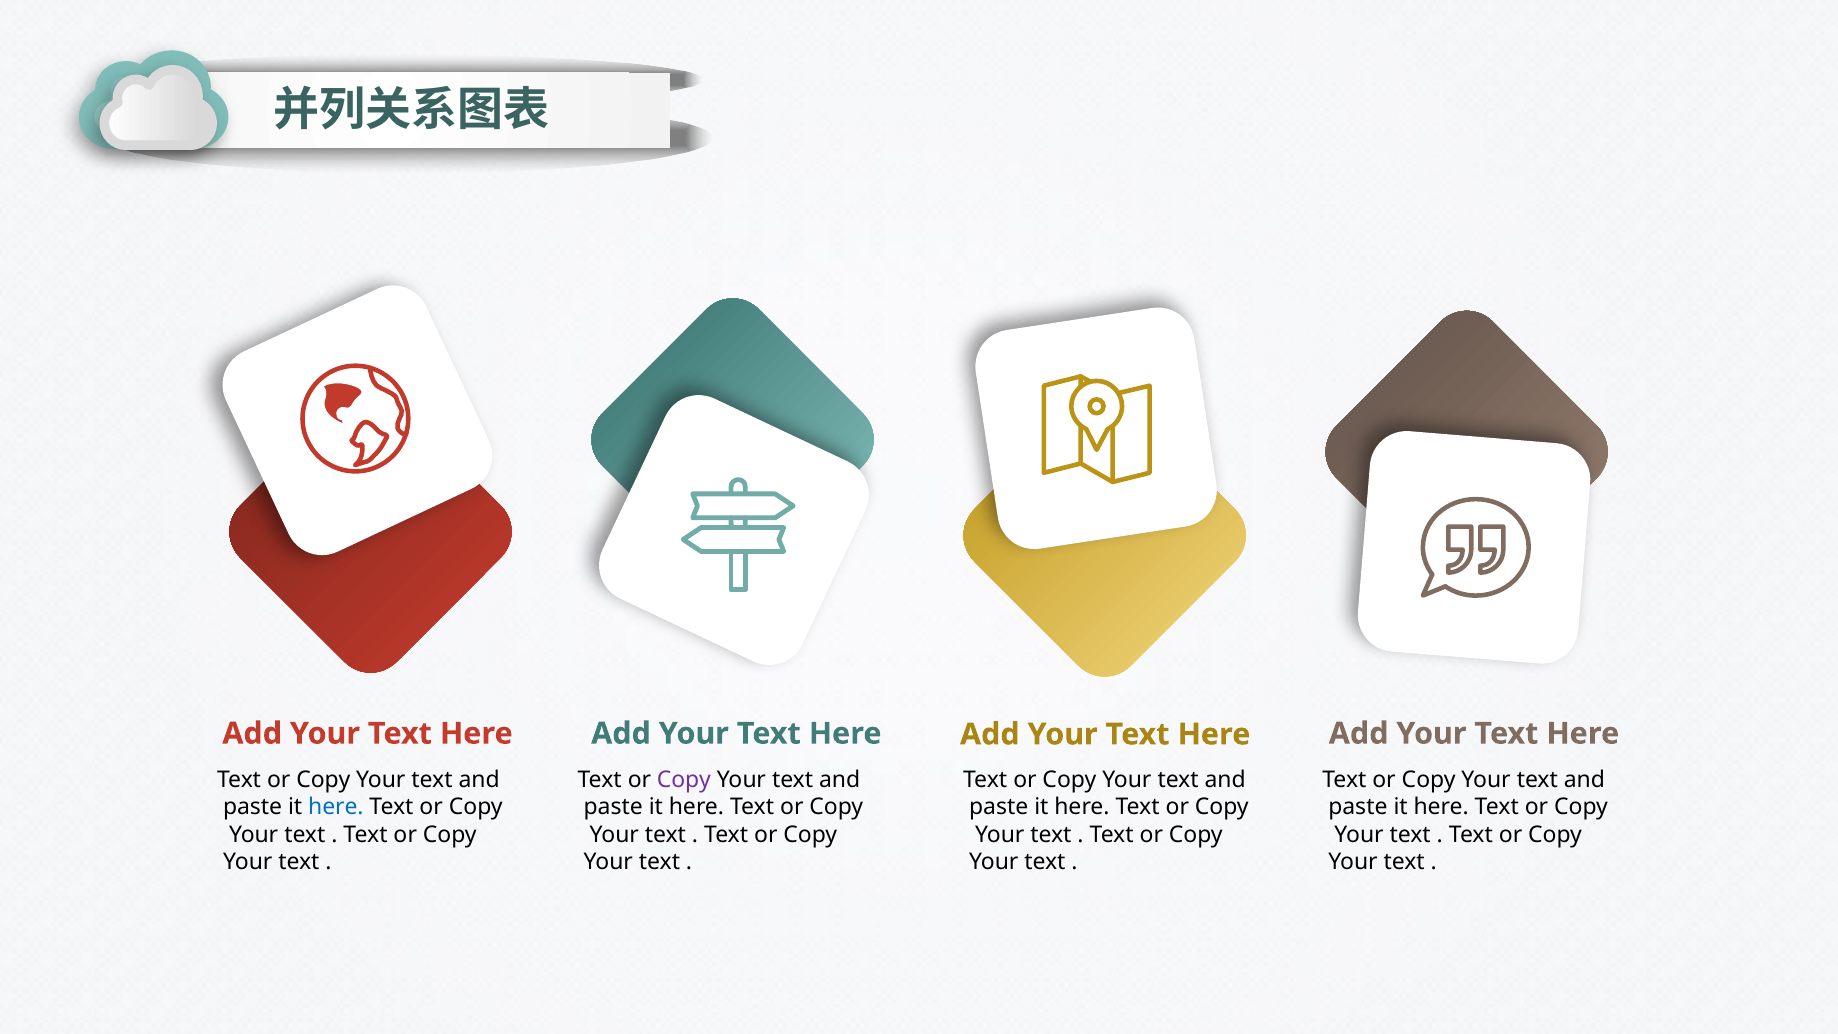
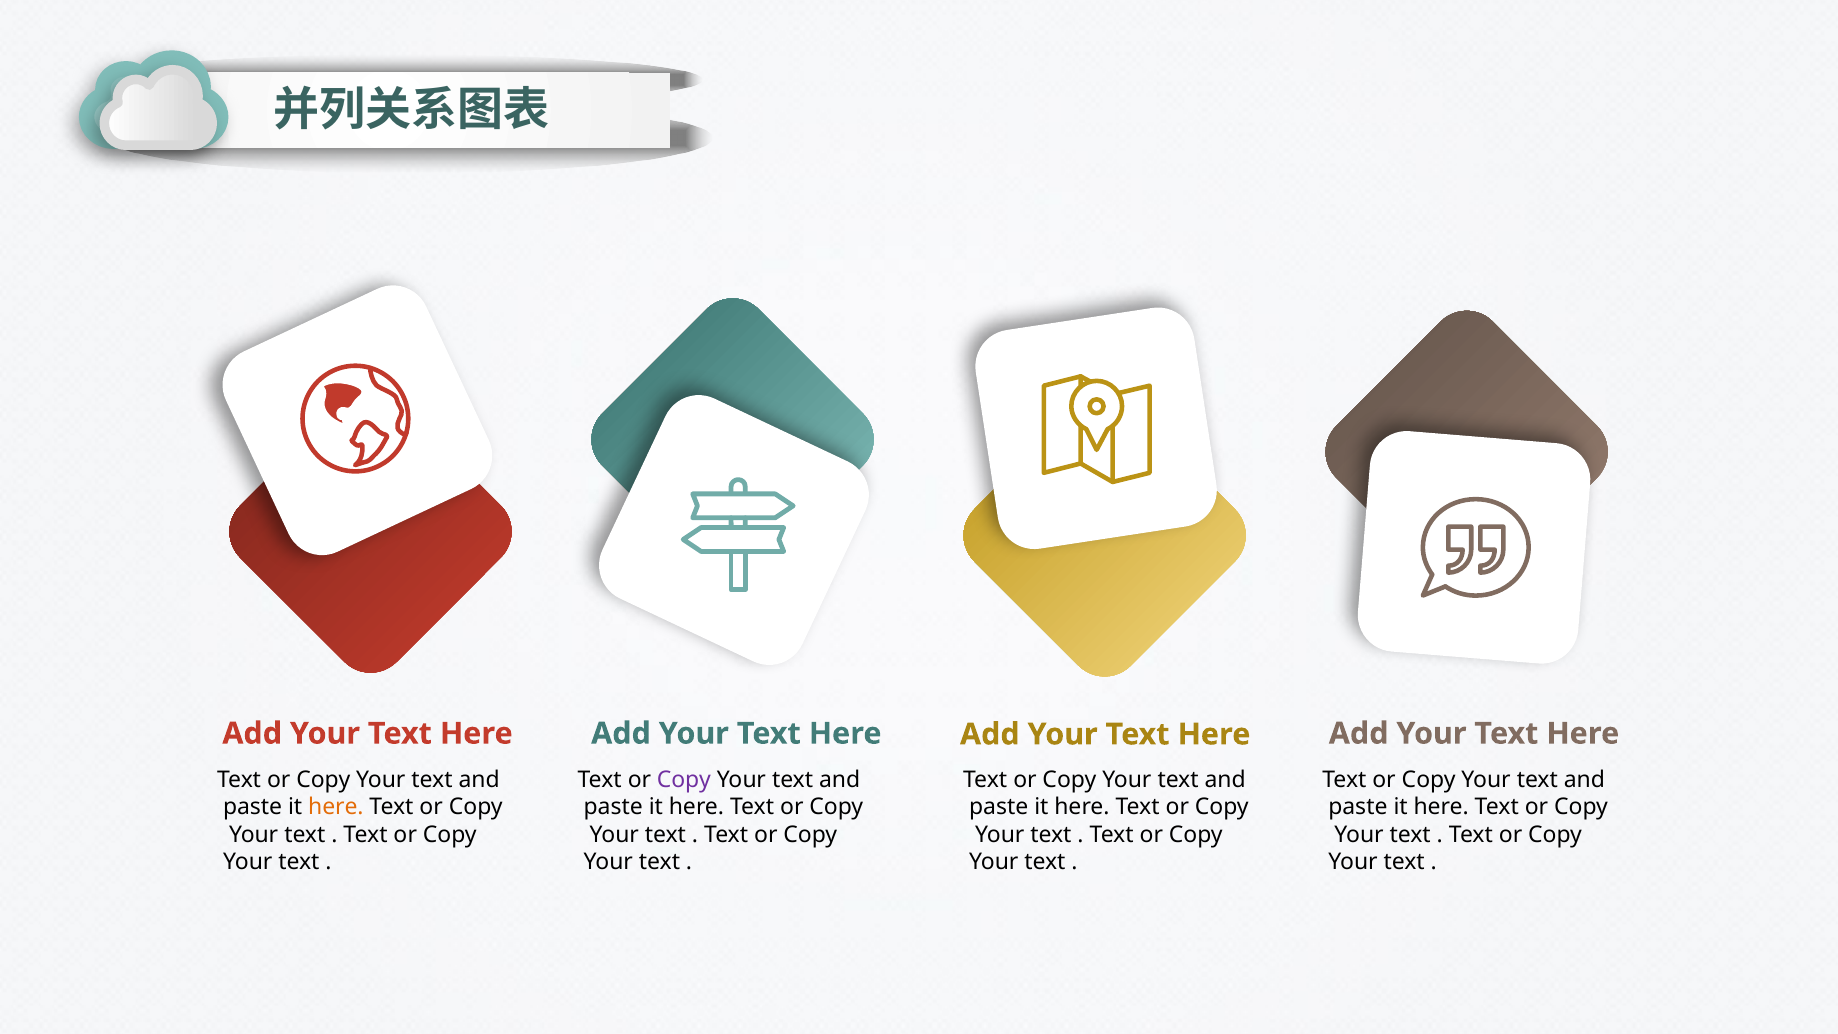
here colour: blue -> orange (336, 807)
